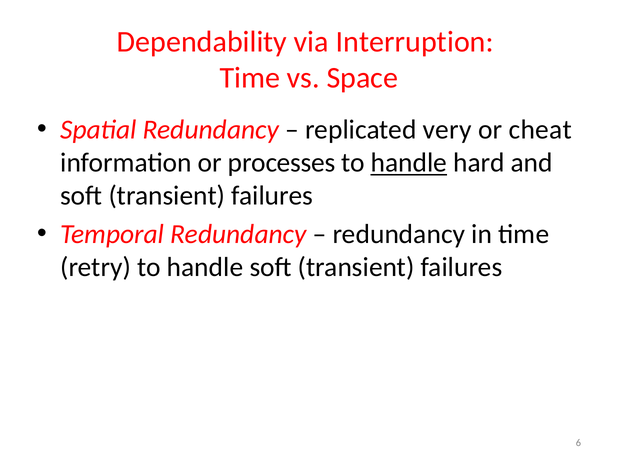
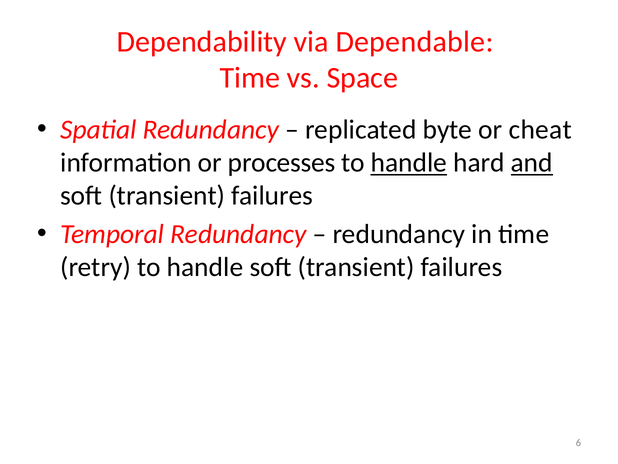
Interruption: Interruption -> Dependable (415, 42)
very: very -> byte (447, 130)
and underline: none -> present (532, 163)
